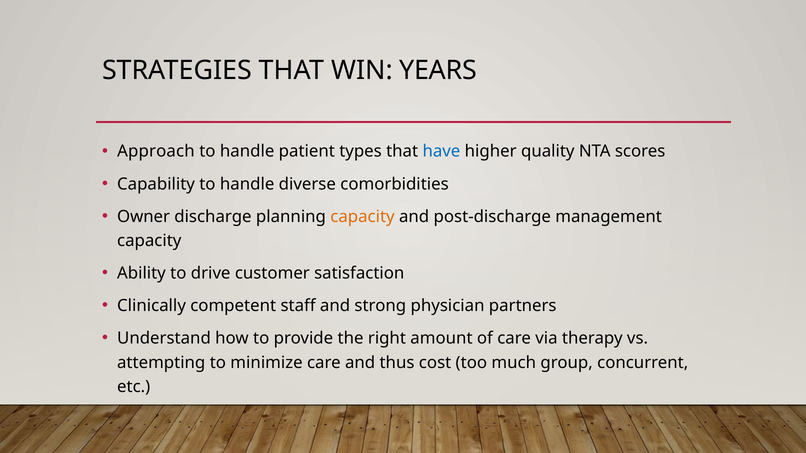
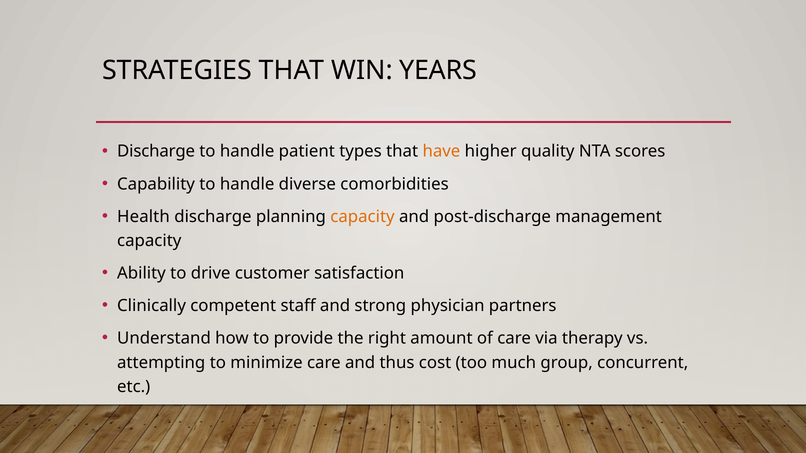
Approach: Approach -> Discharge (156, 152)
have colour: blue -> orange (441, 152)
Owner: Owner -> Health (143, 217)
